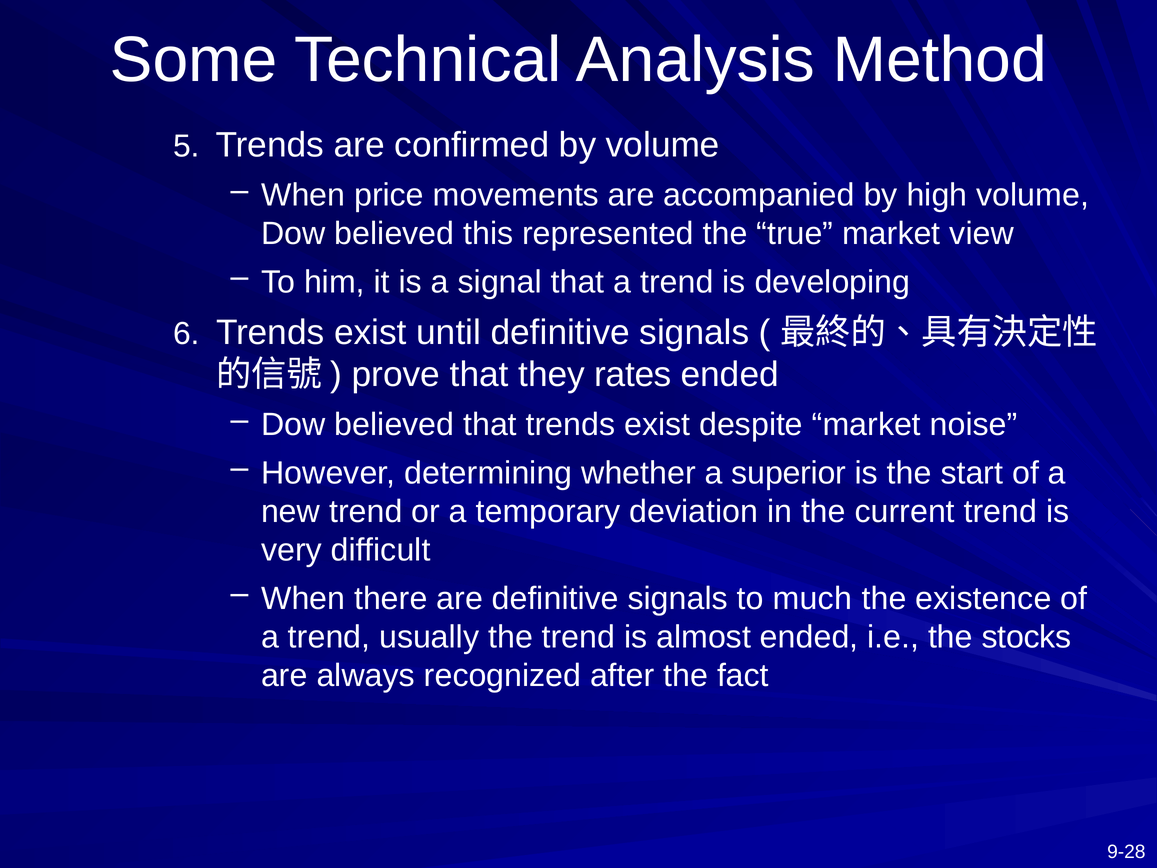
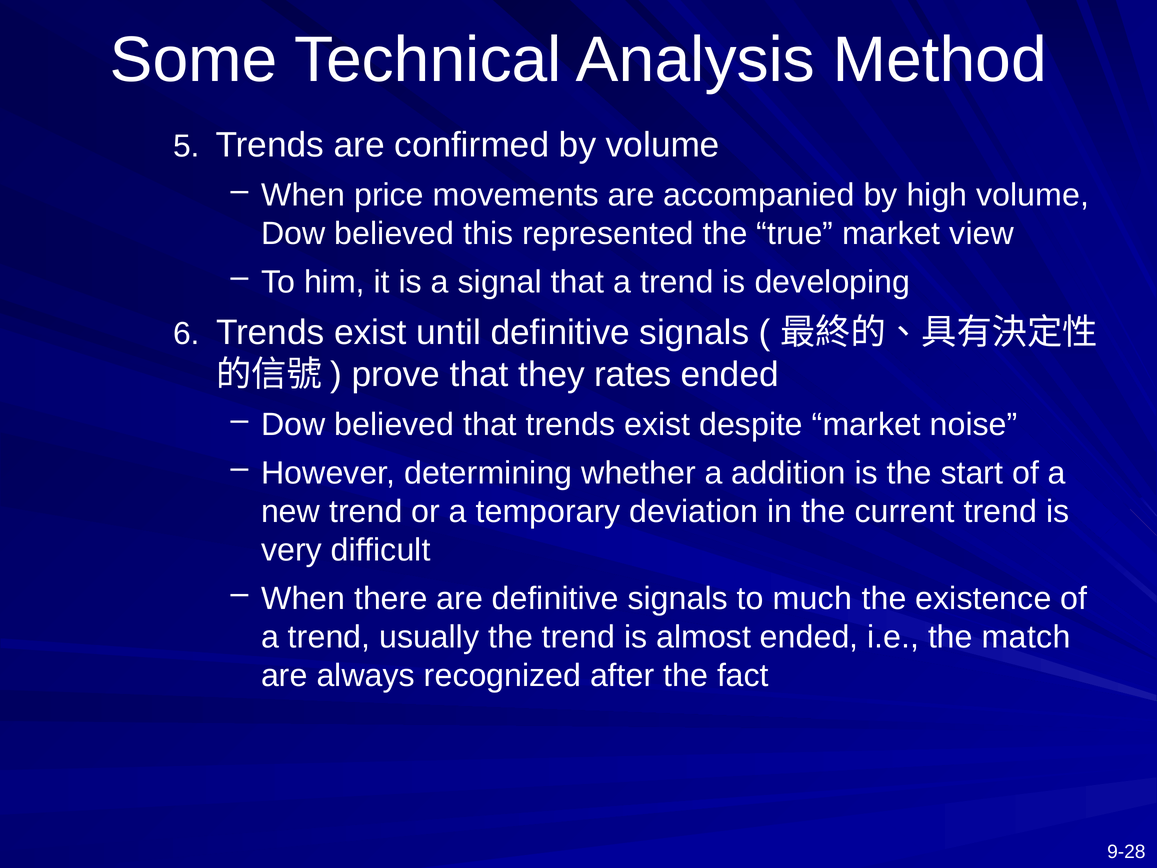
superior: superior -> addition (789, 473)
stocks: stocks -> match (1026, 637)
